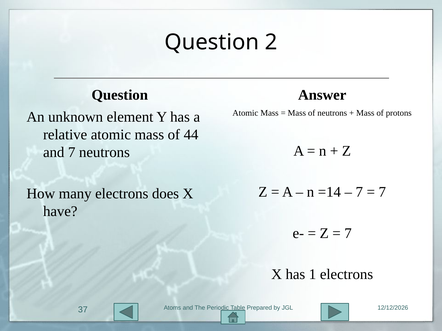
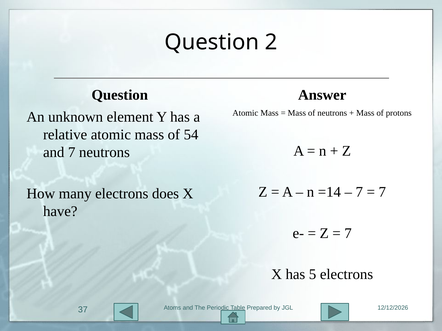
44: 44 -> 54 (191, 135)
1: 1 -> 5 (313, 275)
